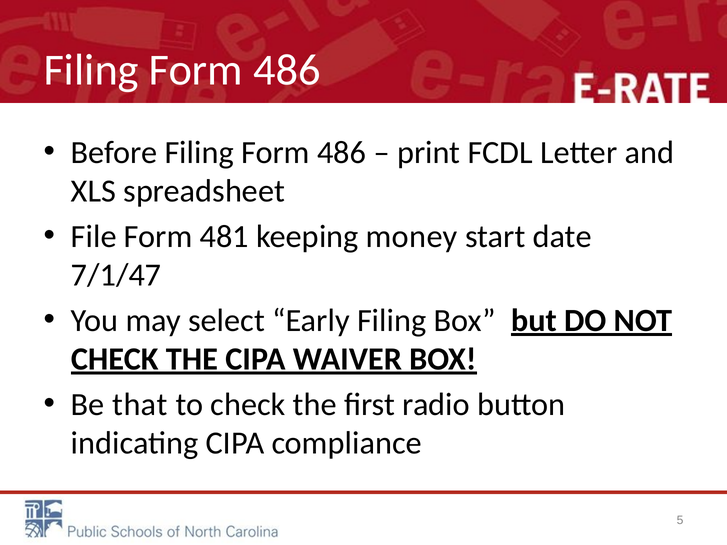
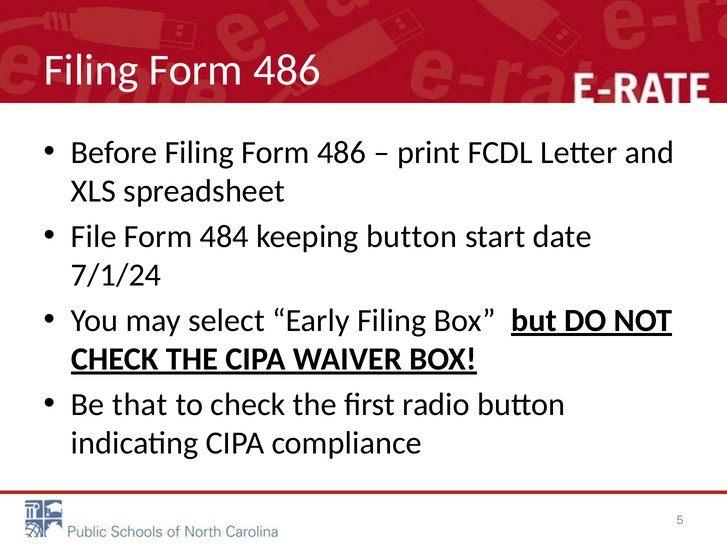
481: 481 -> 484 (224, 237)
keeping money: money -> button (412, 237)
7/1/47: 7/1/47 -> 7/1/24 (116, 275)
